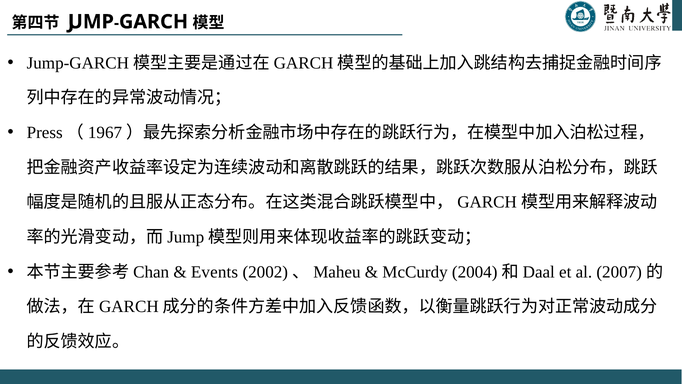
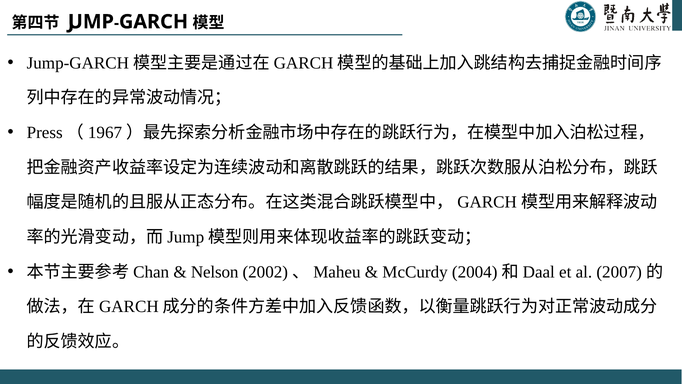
Events: Events -> Nelson (215, 272)
